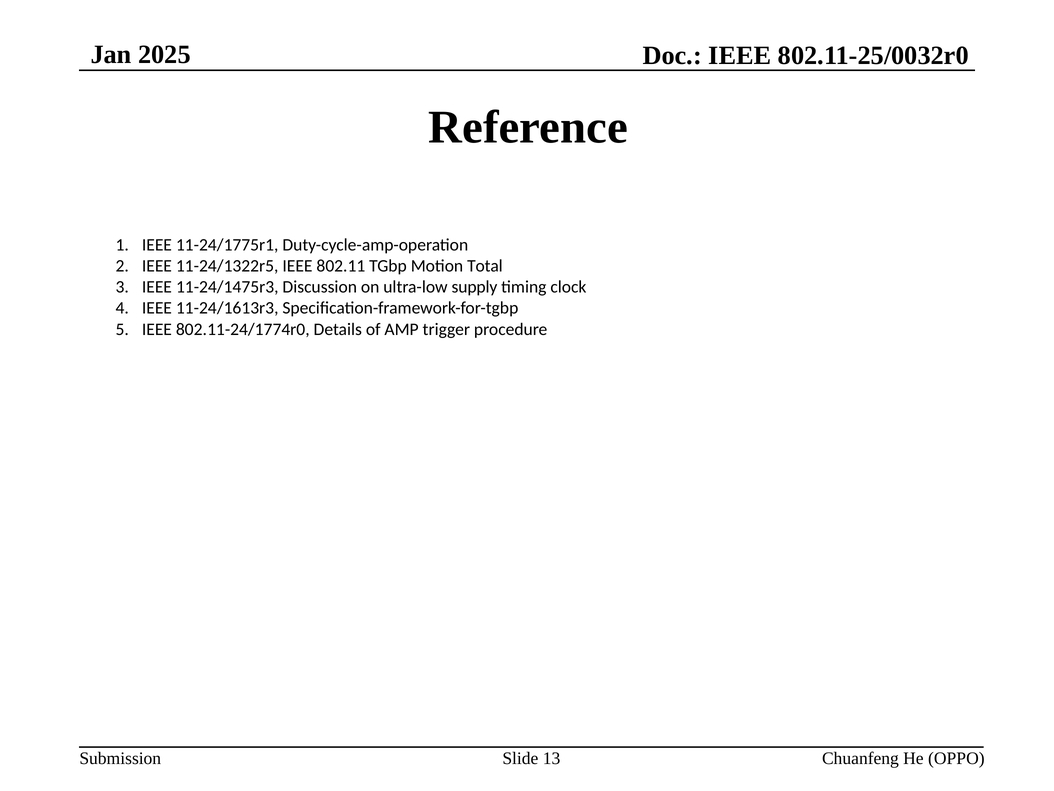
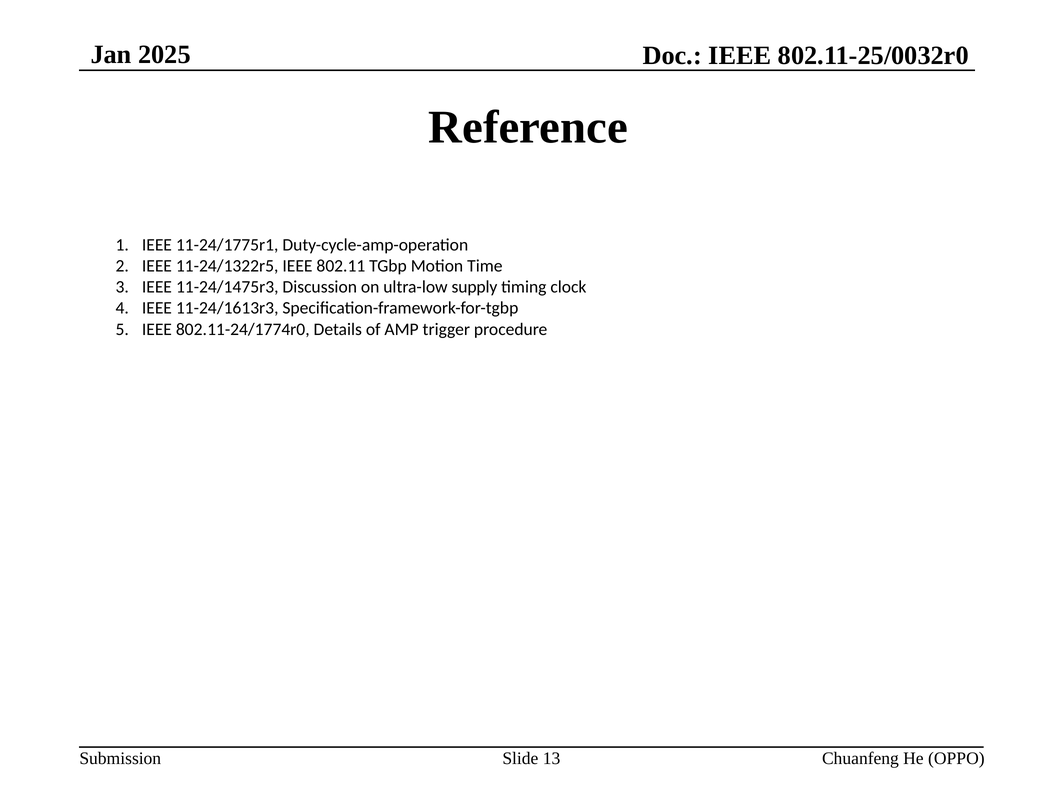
Total: Total -> Time (485, 266)
